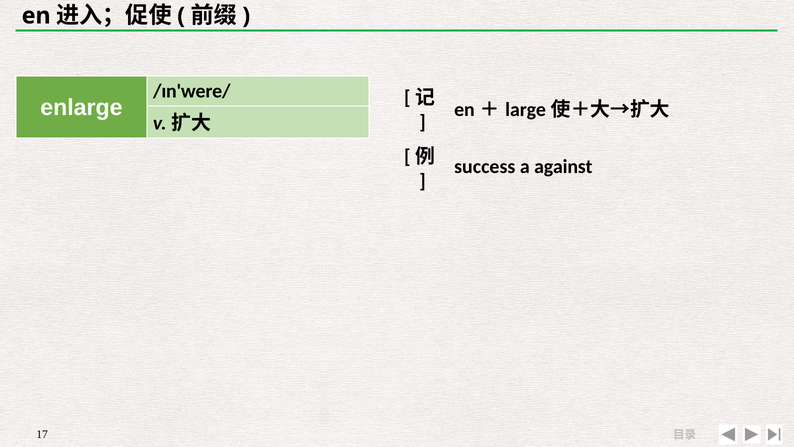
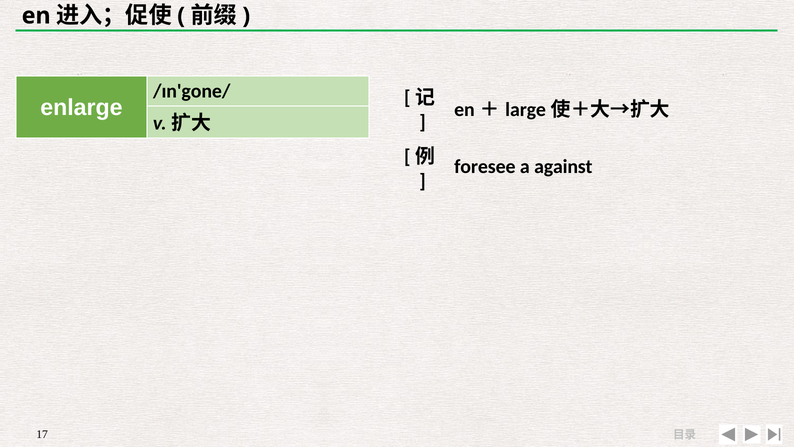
/ɪn'were/: /ɪn'were/ -> /ɪn'gone/ (192, 91)
success: success -> foresee (485, 167)
